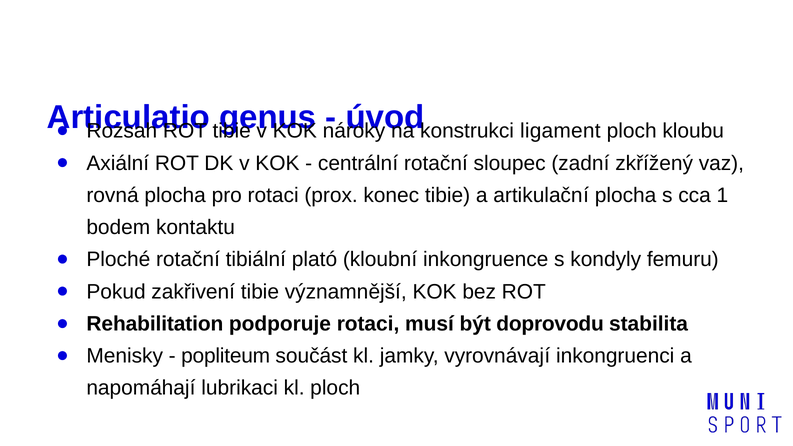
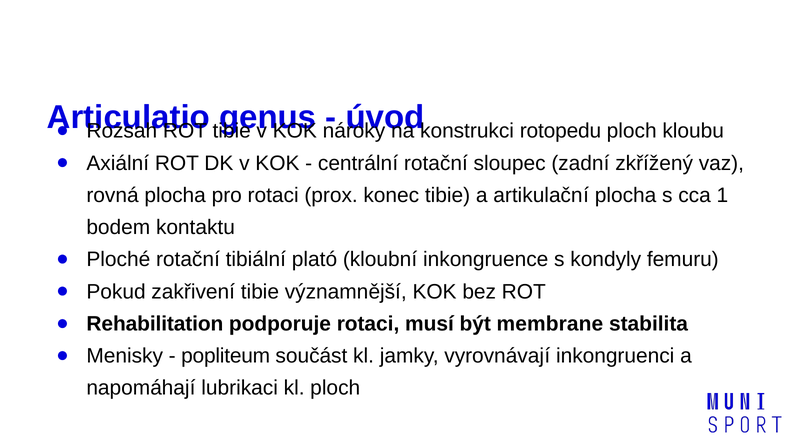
ligament: ligament -> rotopedu (561, 131)
doprovodu: doprovodu -> membrane (550, 324)
